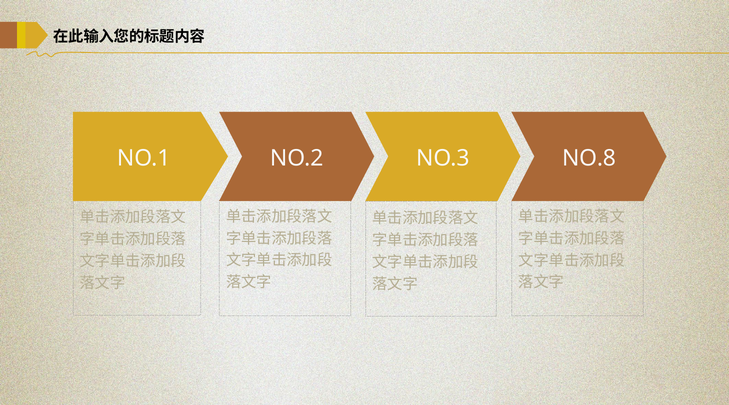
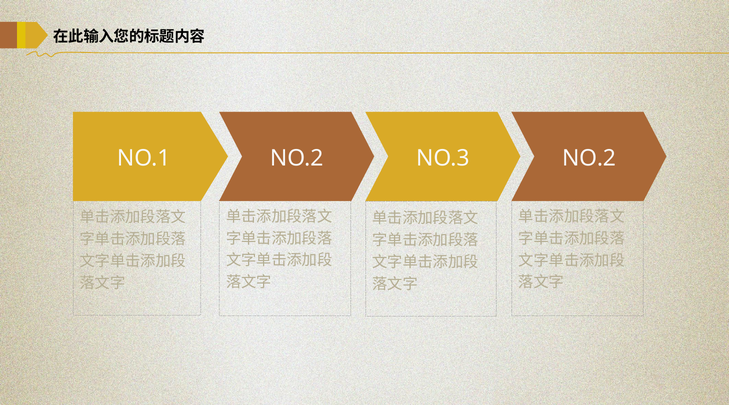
NO.3 NO.8: NO.8 -> NO.2 (589, 158)
